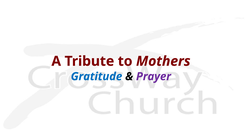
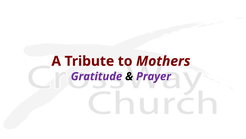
Gratitude colour: blue -> purple (97, 76)
